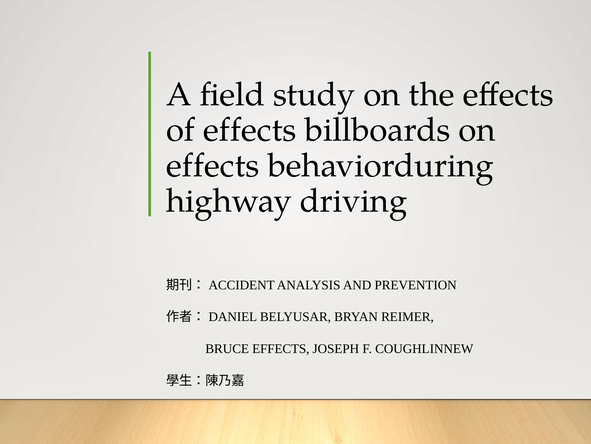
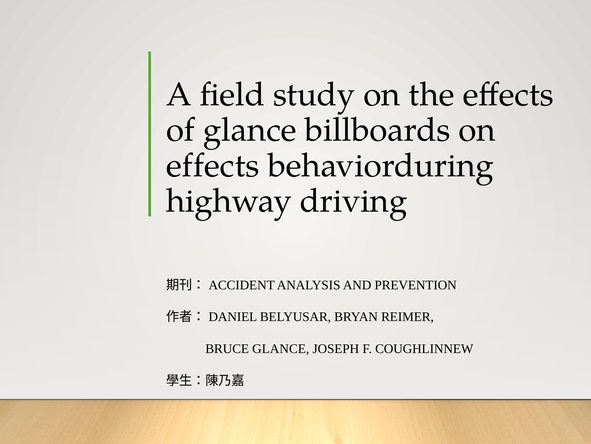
of effects: effects -> glance (250, 130)
BRUCE EFFECTS: EFFECTS -> GLANCE (281, 348)
